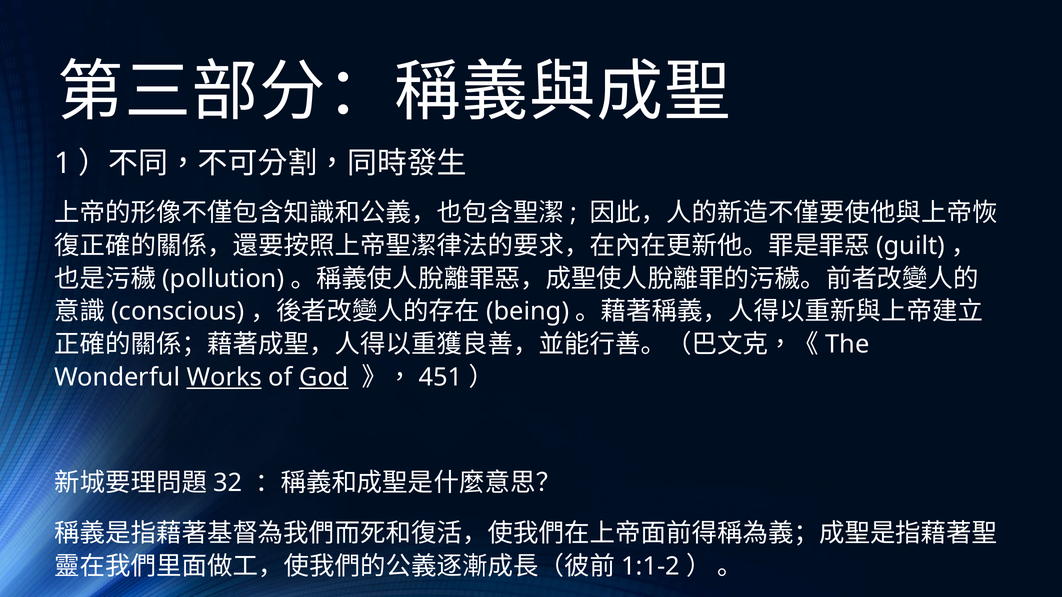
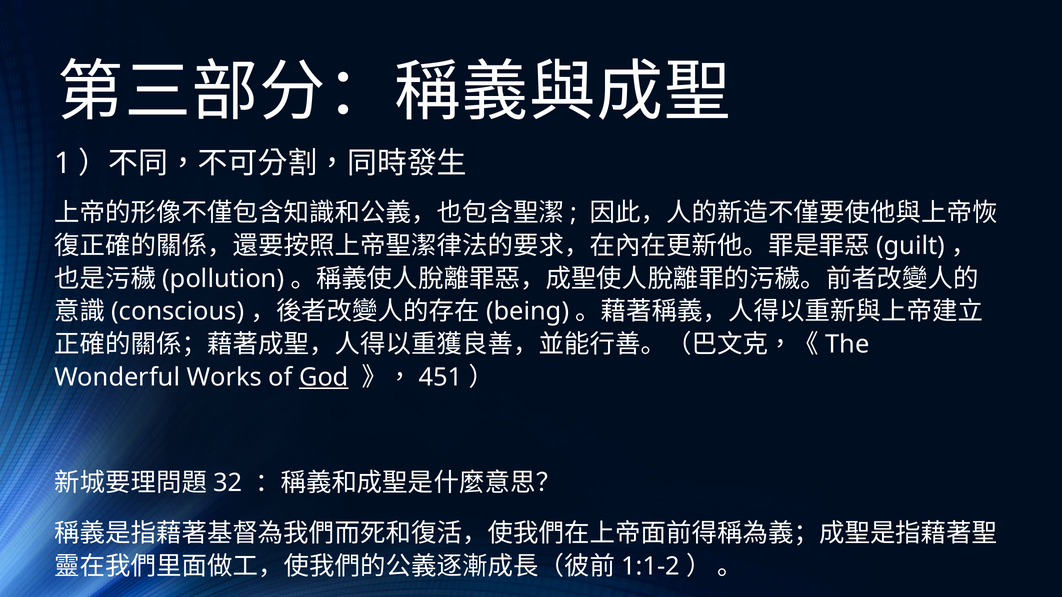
Works underline: present -> none (224, 378)
